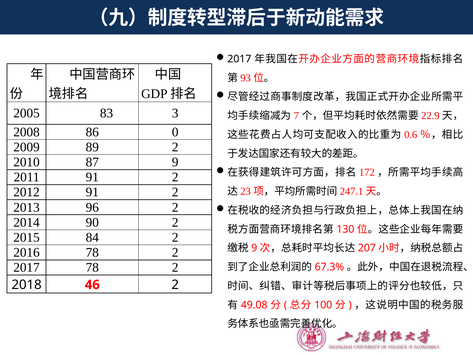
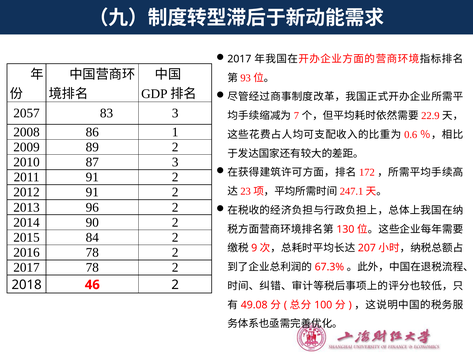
2005: 2005 -> 2057 (27, 113)
0: 0 -> 1 (175, 132)
87 9: 9 -> 3 (175, 162)
